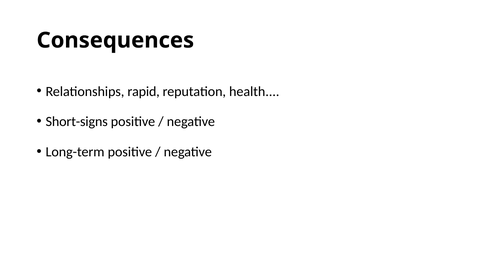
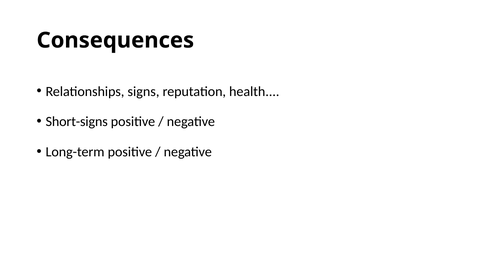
rapid: rapid -> signs (143, 91)
